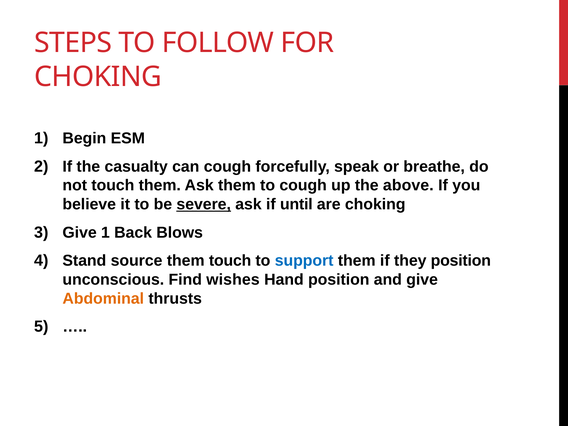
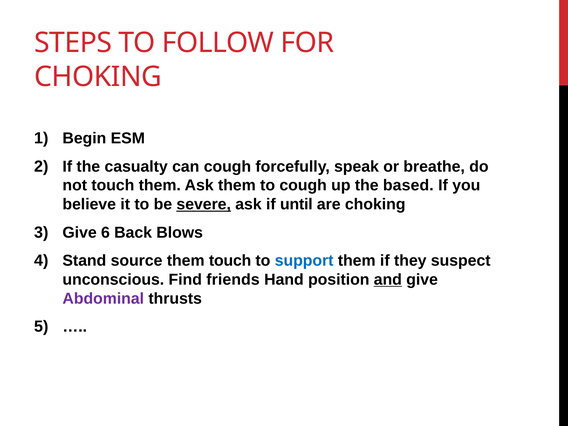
above: above -> based (408, 185)
Give 1: 1 -> 6 (105, 233)
they position: position -> suspect (461, 261)
wishes: wishes -> friends (233, 280)
and underline: none -> present (388, 280)
Abdominal colour: orange -> purple (103, 298)
